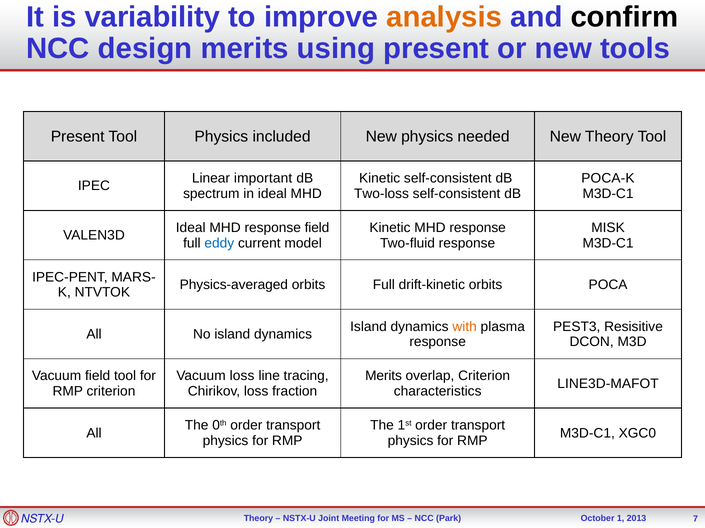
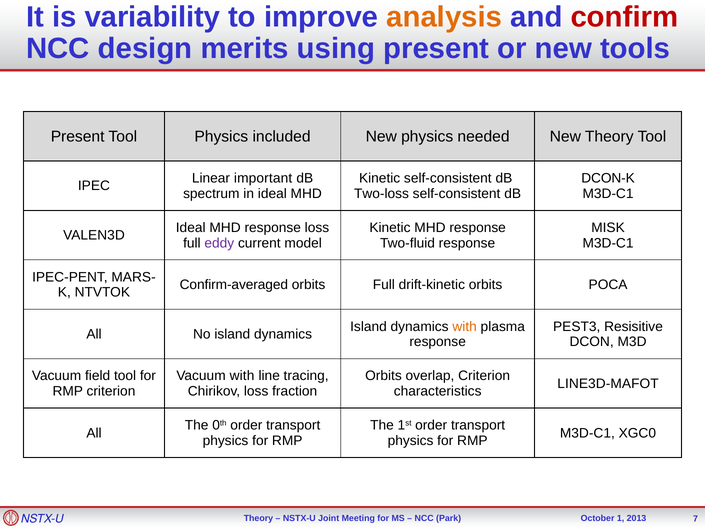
confirm colour: black -> red (624, 17)
POCA-K: POCA-K -> DCON-K (608, 178)
response field: field -> loss (317, 228)
eddy colour: blue -> purple (219, 243)
Physics-averaged: Physics-averaged -> Confirm-averaged (234, 285)
Vacuum loss: loss -> with (242, 377)
Merits: Merits -> Orbits (383, 377)
